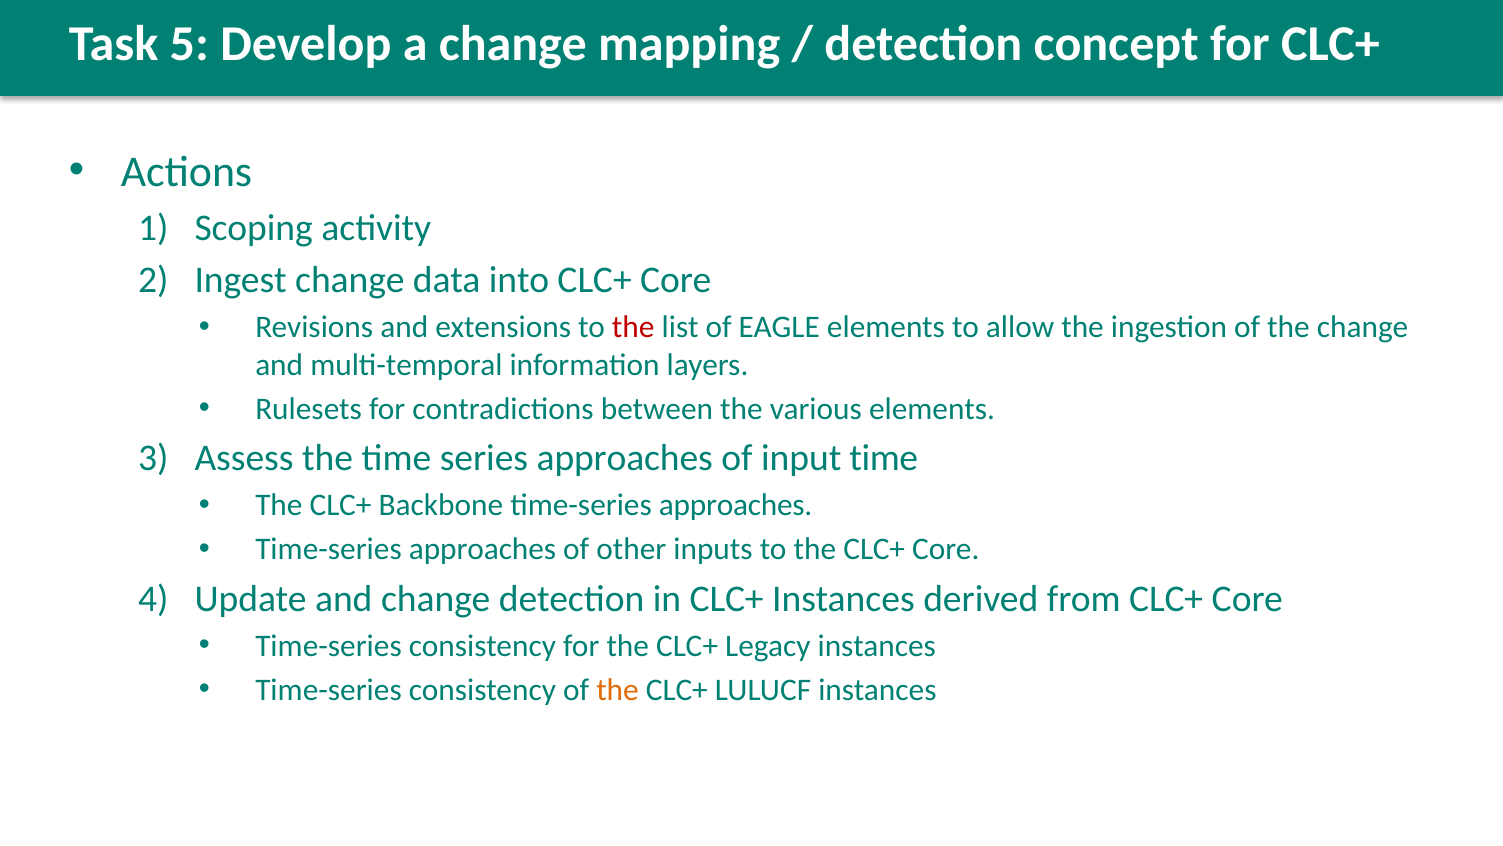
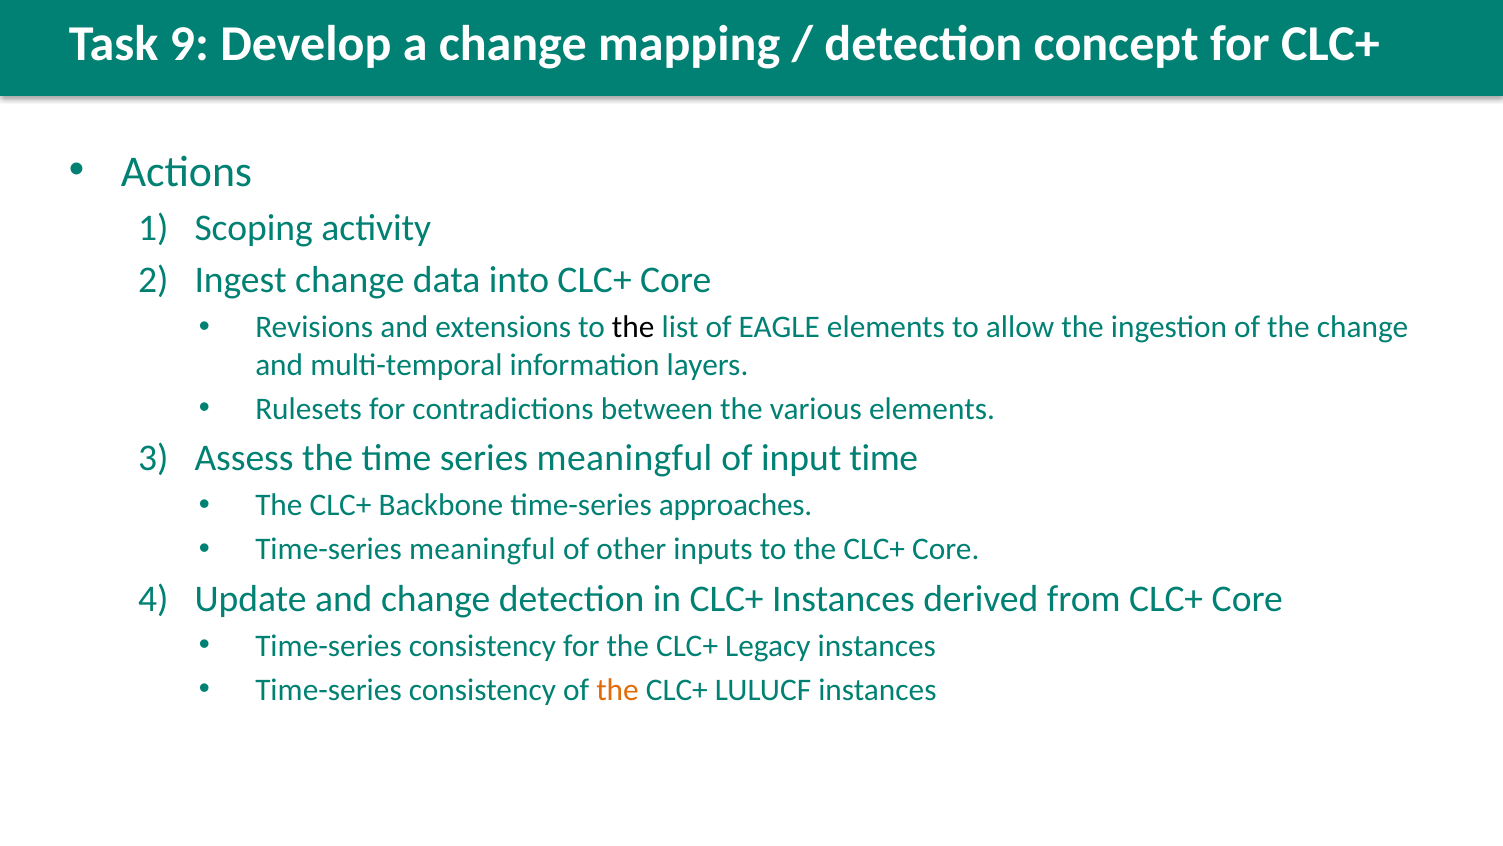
5: 5 -> 9 (189, 44)
the colour: red -> black (633, 327)
series approaches: approaches -> meaningful (624, 458)
approaches: approaches -> meaningful (482, 549)
